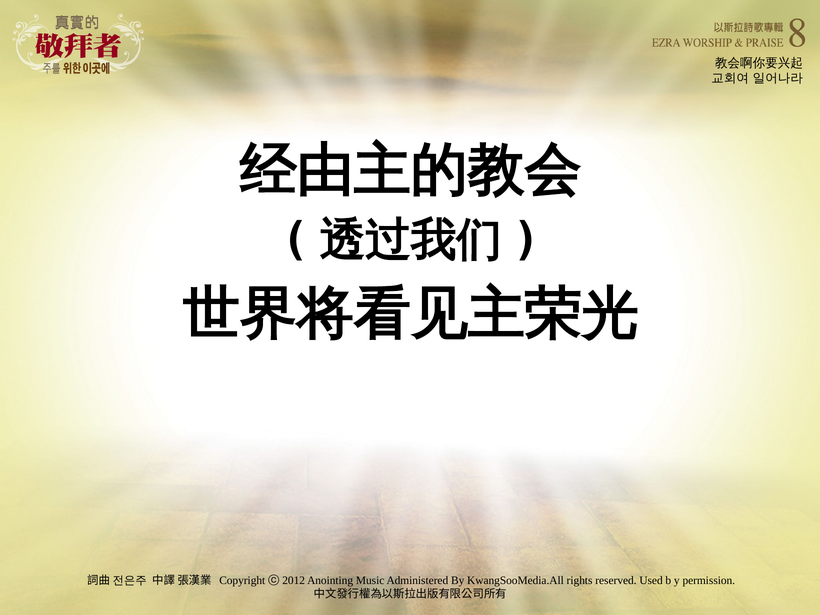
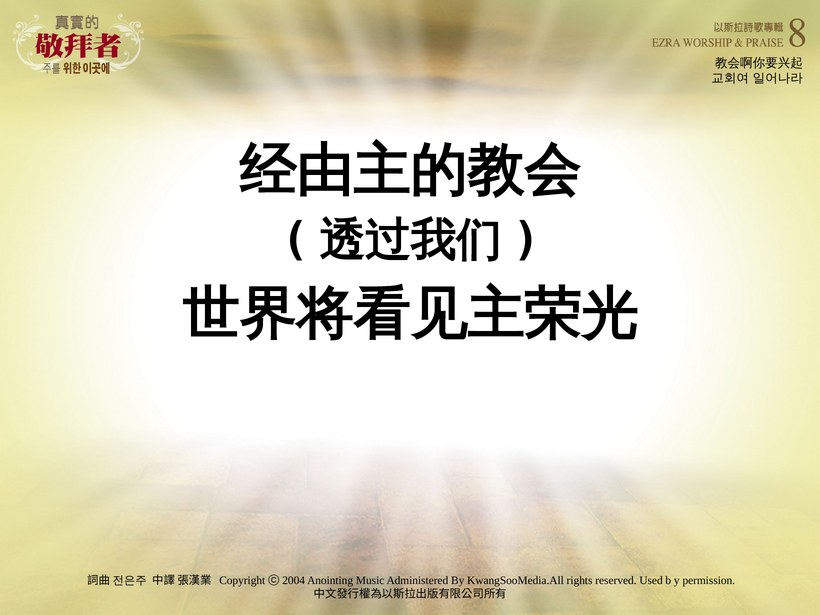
2012: 2012 -> 2004 (294, 580)
